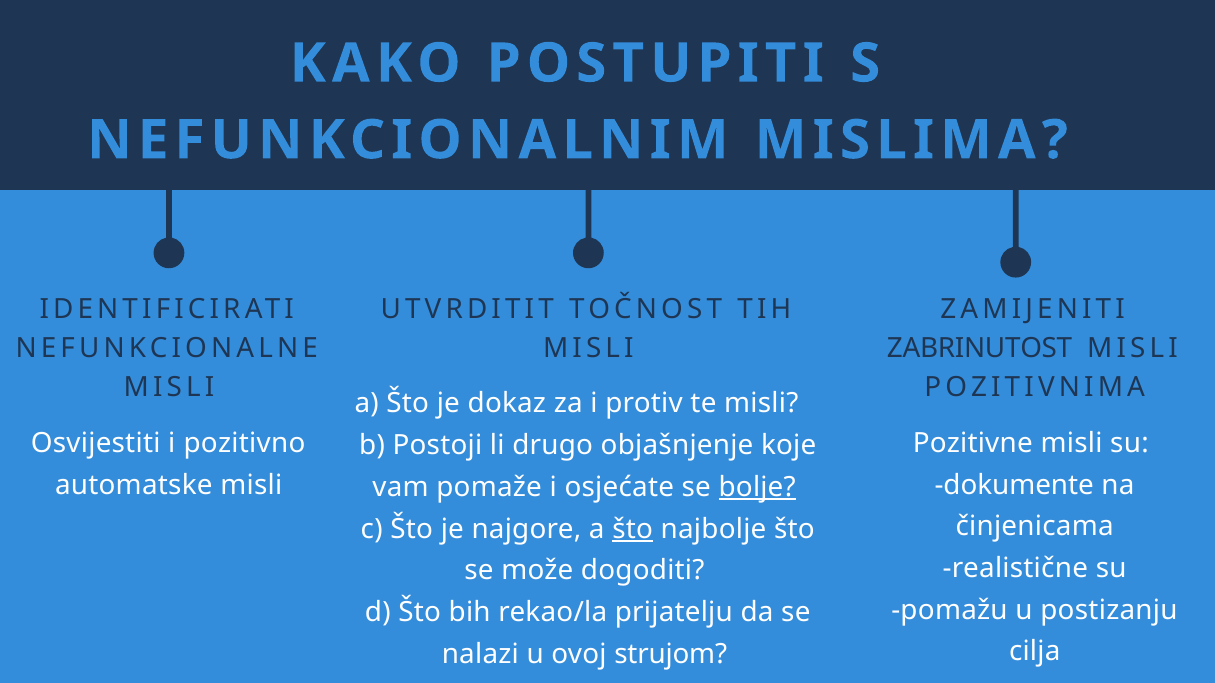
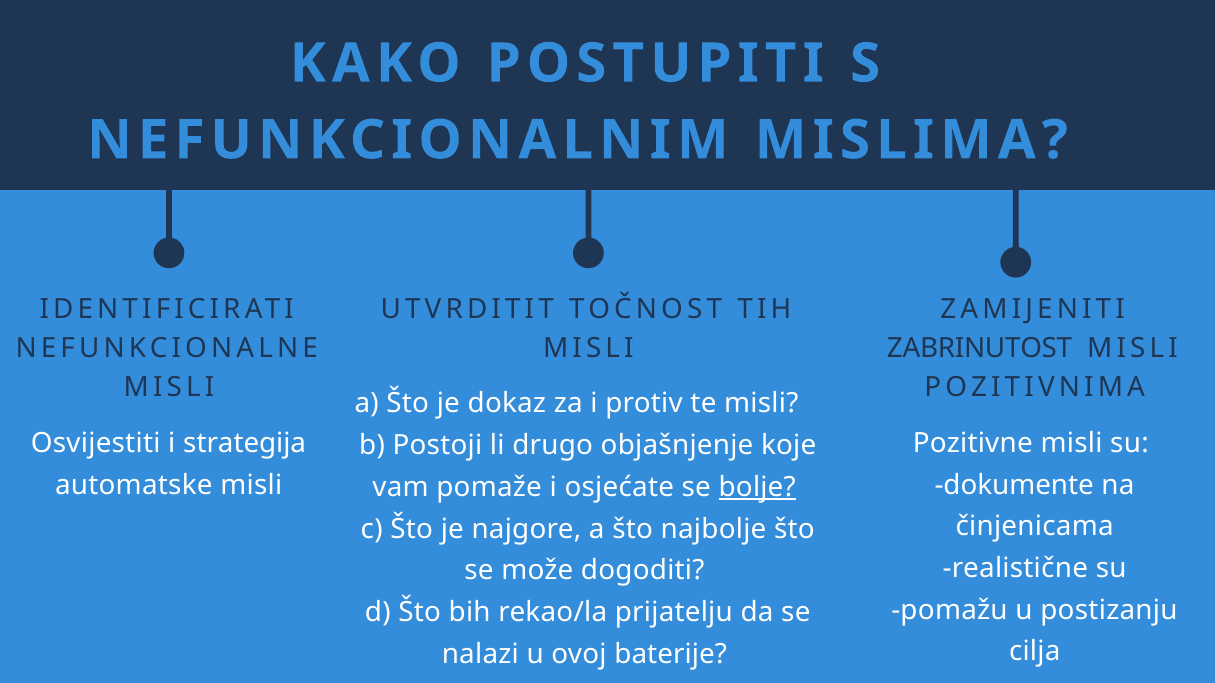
pozitivno: pozitivno -> strategija (245, 443)
što underline: present -> none (633, 529)
strujom: strujom -> baterije (671, 655)
